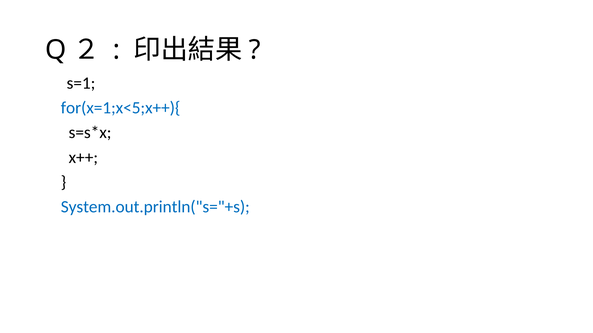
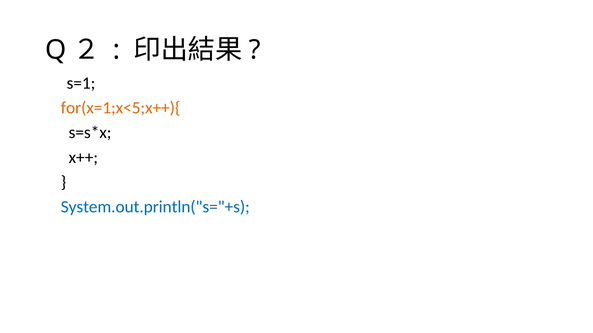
for(x=1;x<5;x++){ colour: blue -> orange (121, 108)
